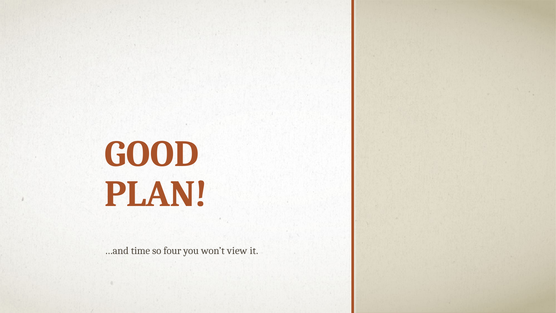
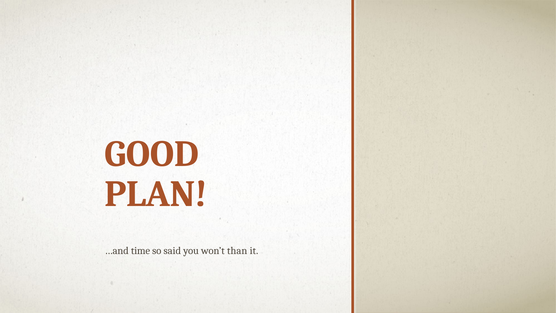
four: four -> said (172, 250)
view: view -> than (237, 250)
